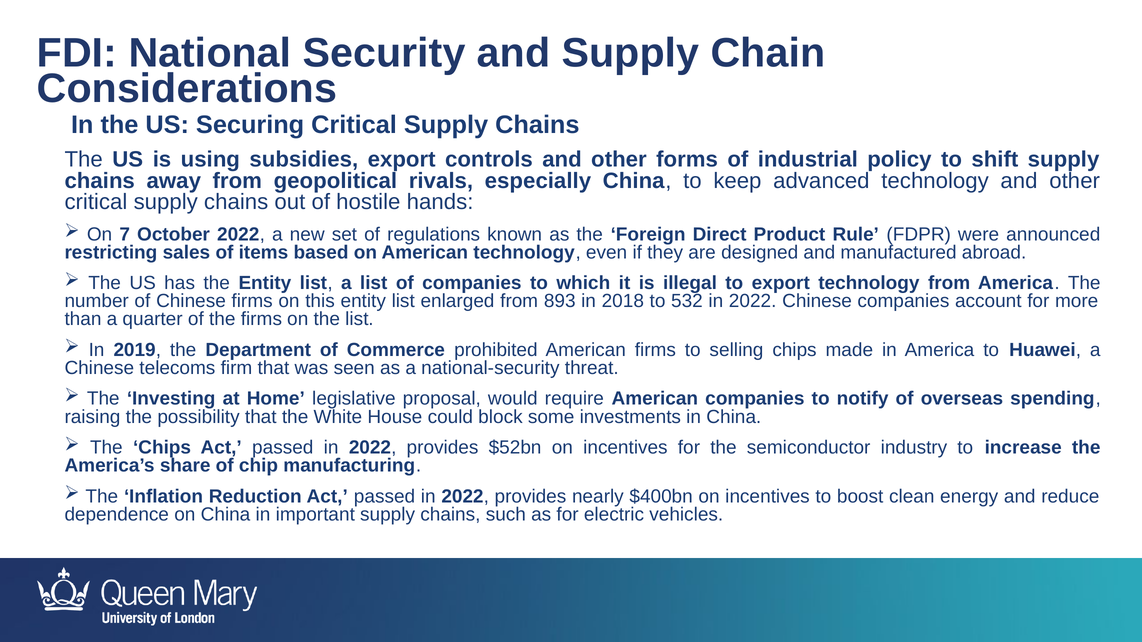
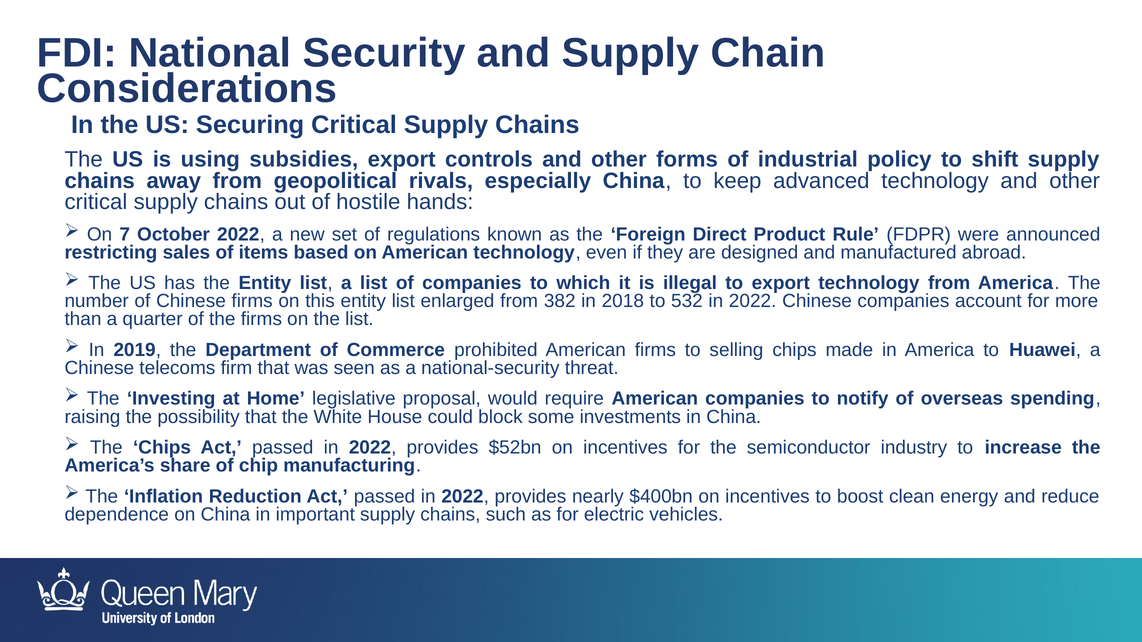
893: 893 -> 382 (560, 301)
